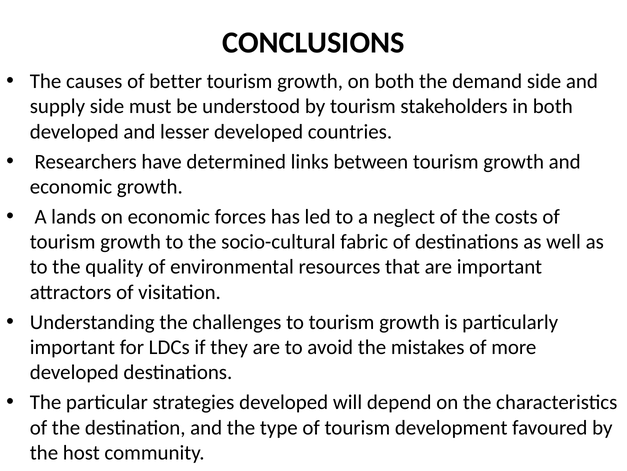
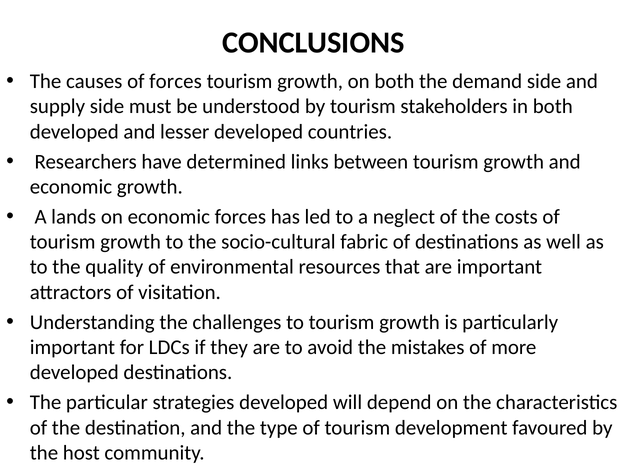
of better: better -> forces (176, 81)
